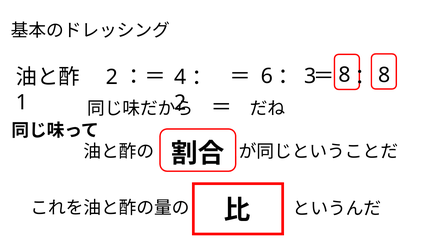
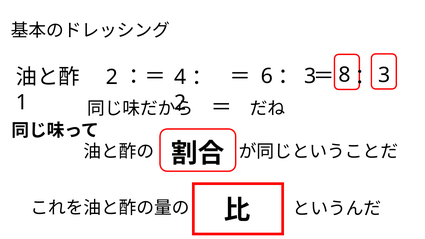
8 8: 8 -> 3 (384, 75)
